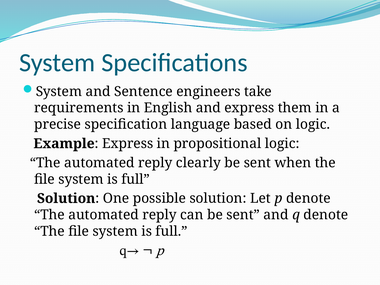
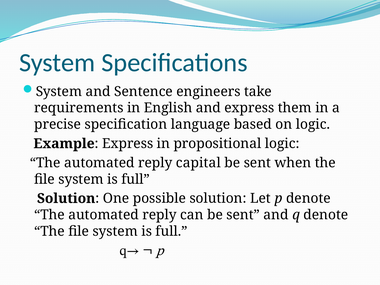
clearly: clearly -> capital (198, 163)
